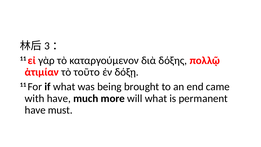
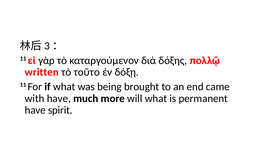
ἀτιμίαν: ἀτιμίαν -> written (42, 72)
must: must -> spirit (60, 110)
